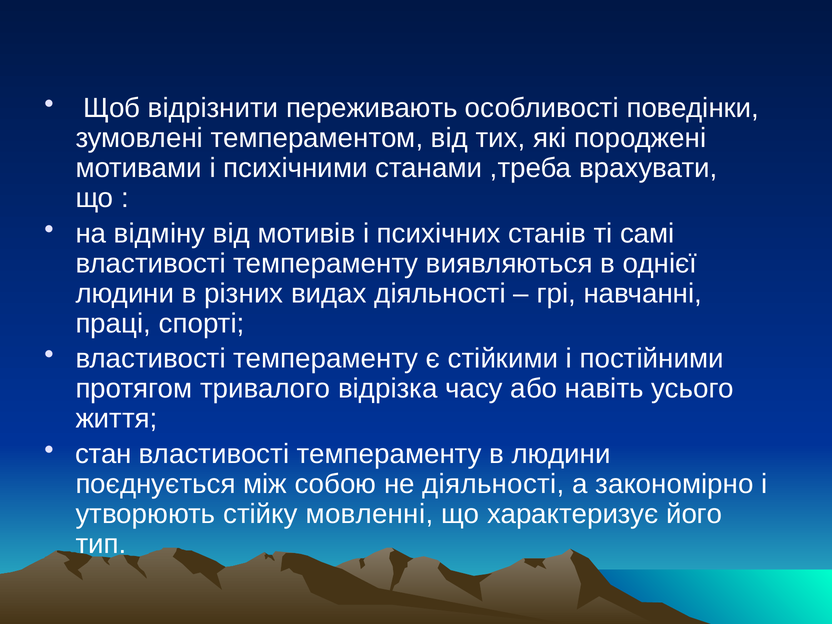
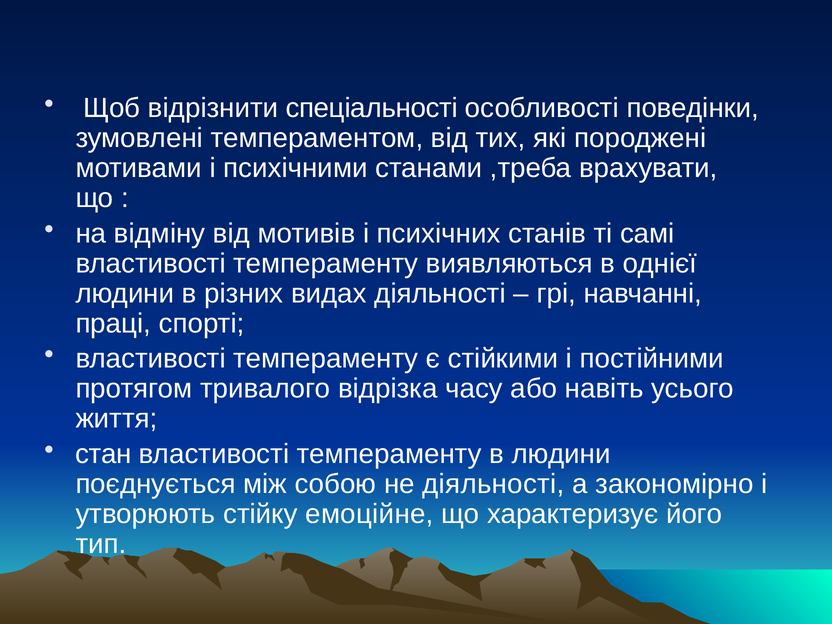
переживають: переживають -> спеціальності (372, 108)
мовленні: мовленні -> емоційне (369, 514)
